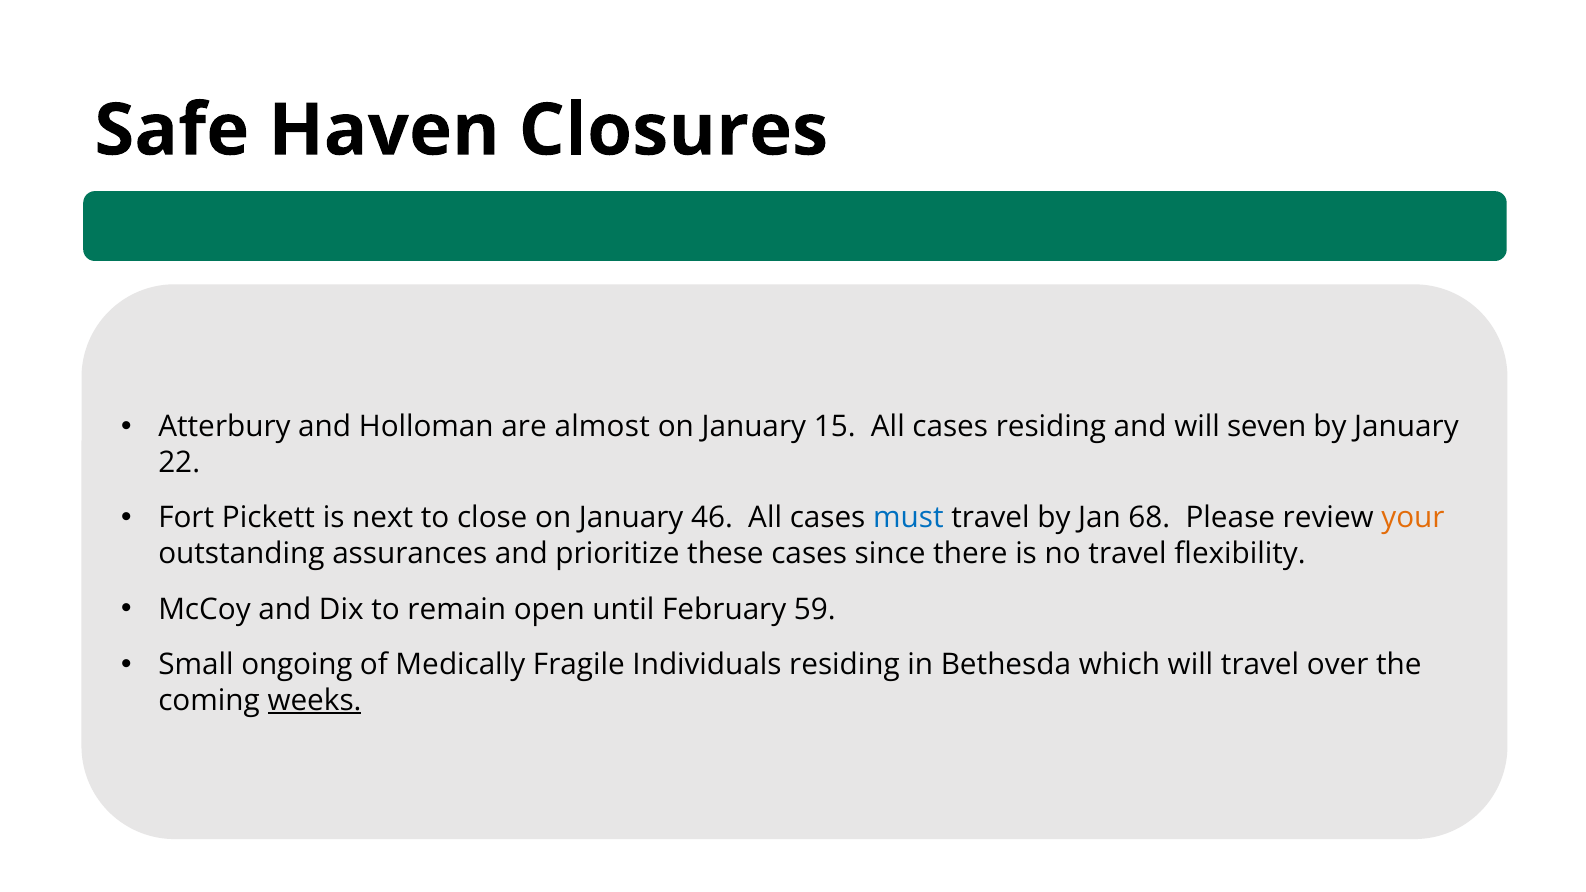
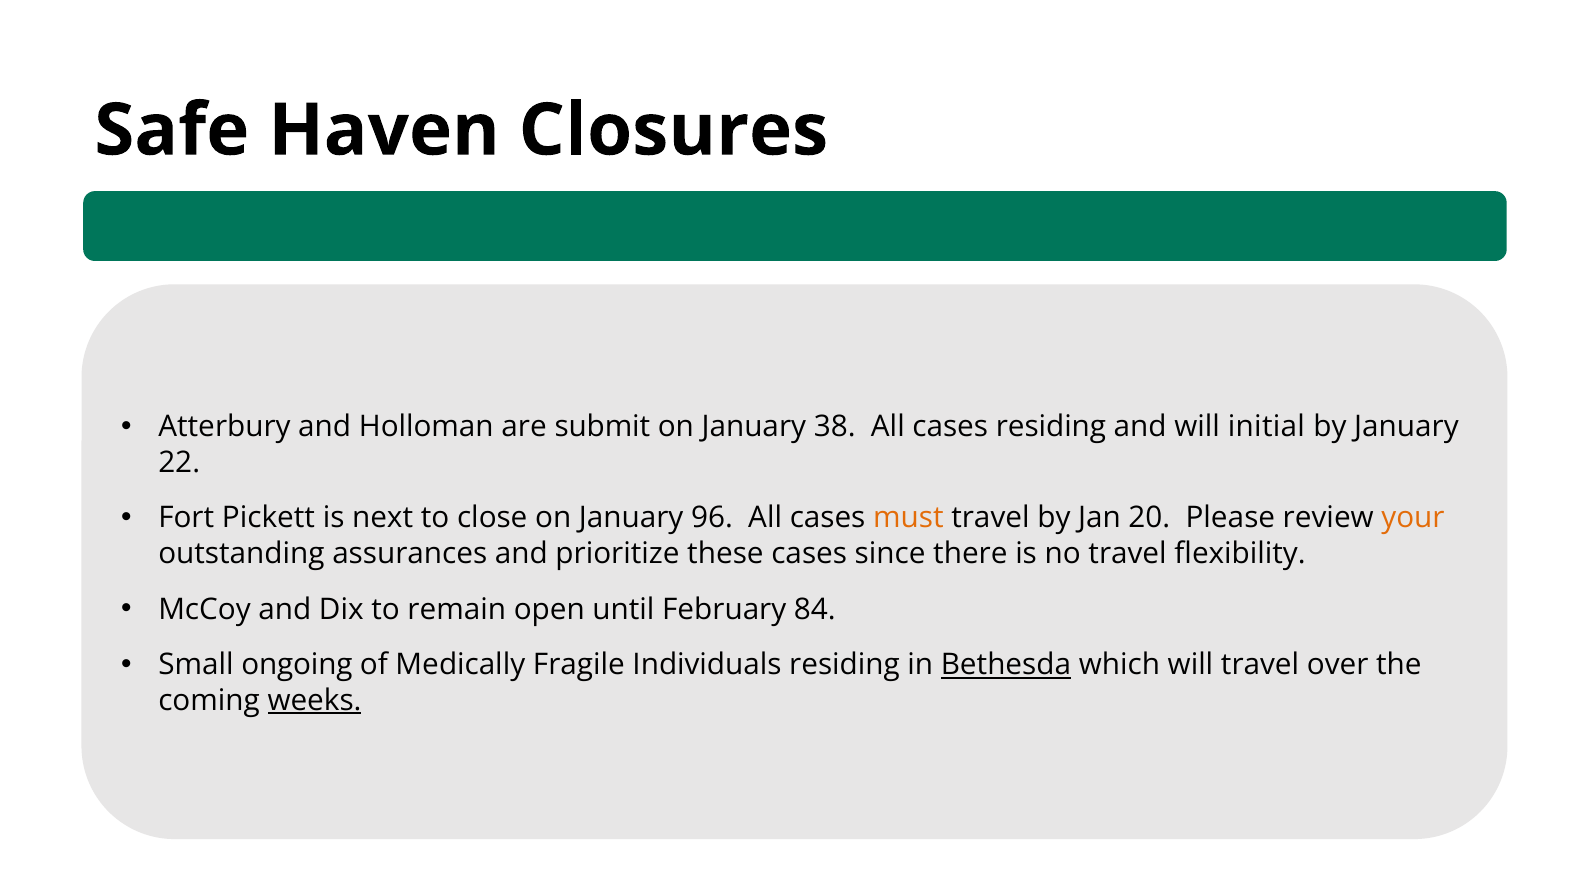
almost: almost -> submit (602, 427)
15: 15 -> 38 (835, 427)
seven: seven -> initial (1266, 427)
46: 46 -> 96 (712, 518)
must colour: blue -> orange (908, 518)
68: 68 -> 20 (1149, 518)
59: 59 -> 84 (815, 609)
Bethesda underline: none -> present (1006, 665)
